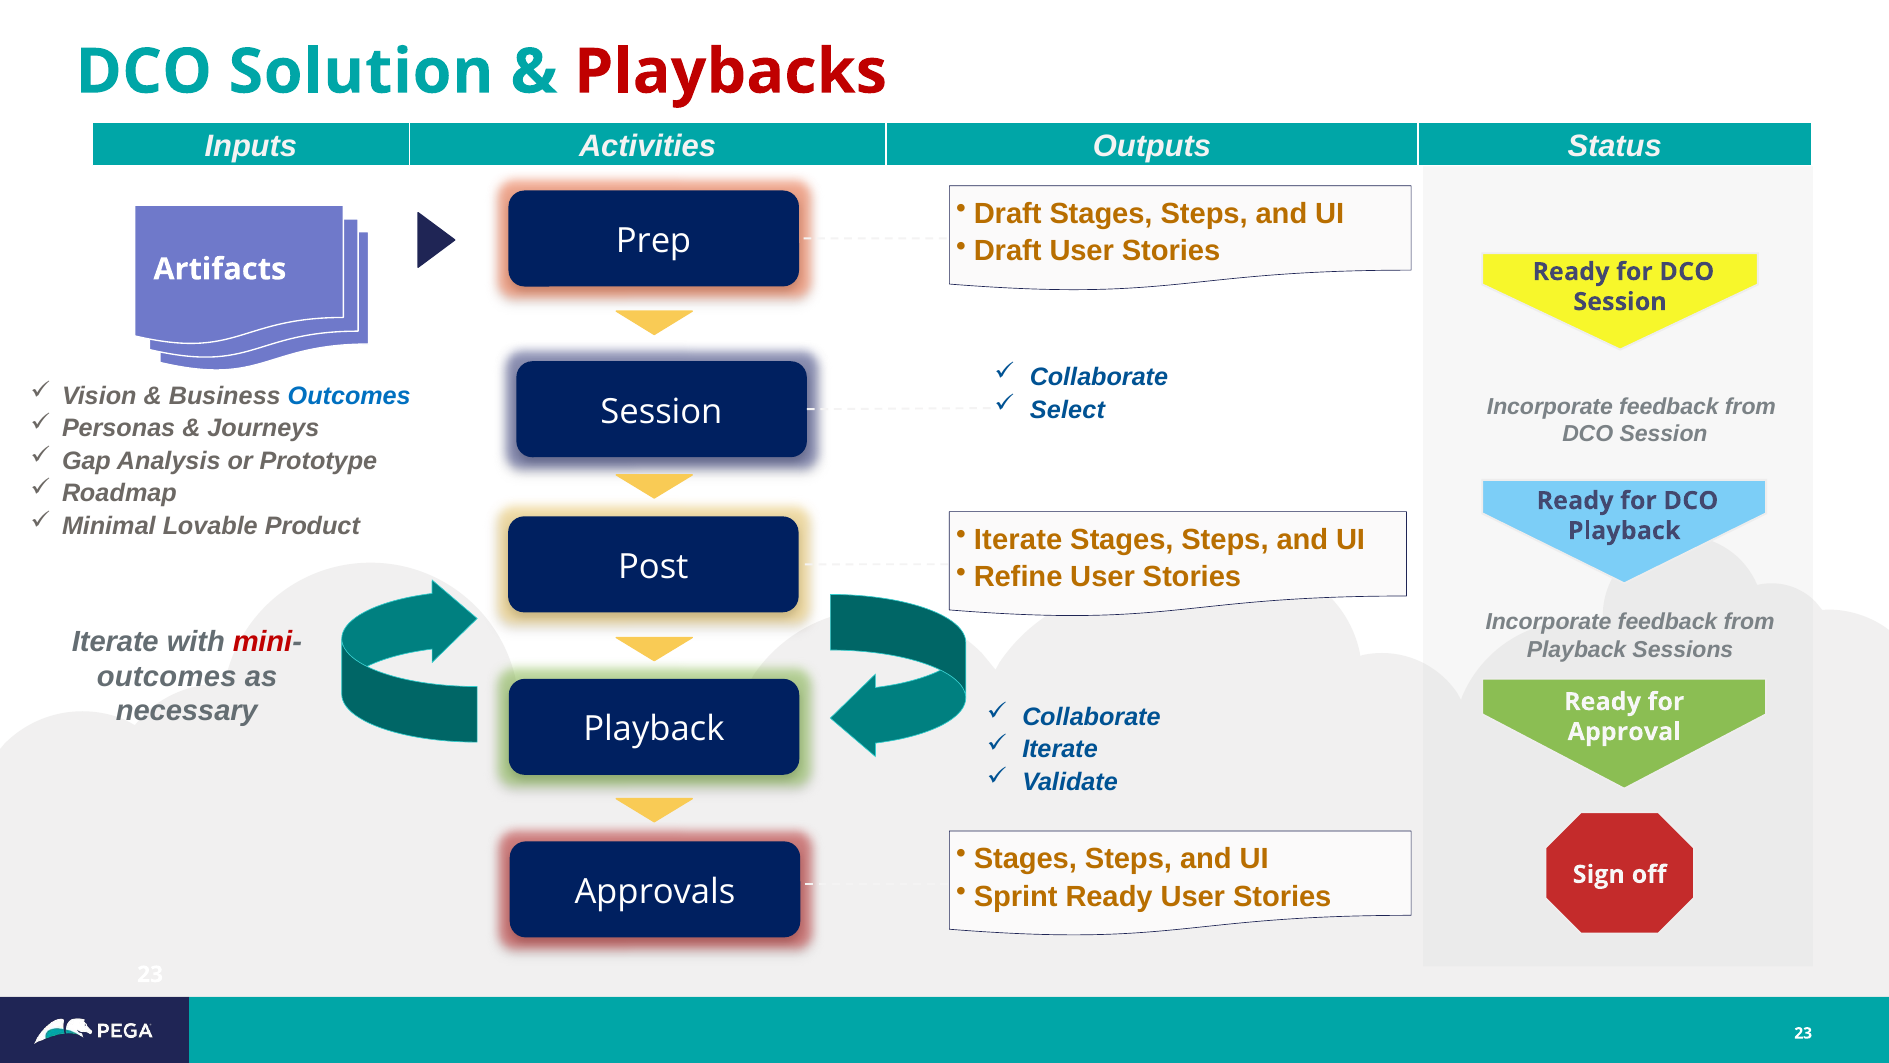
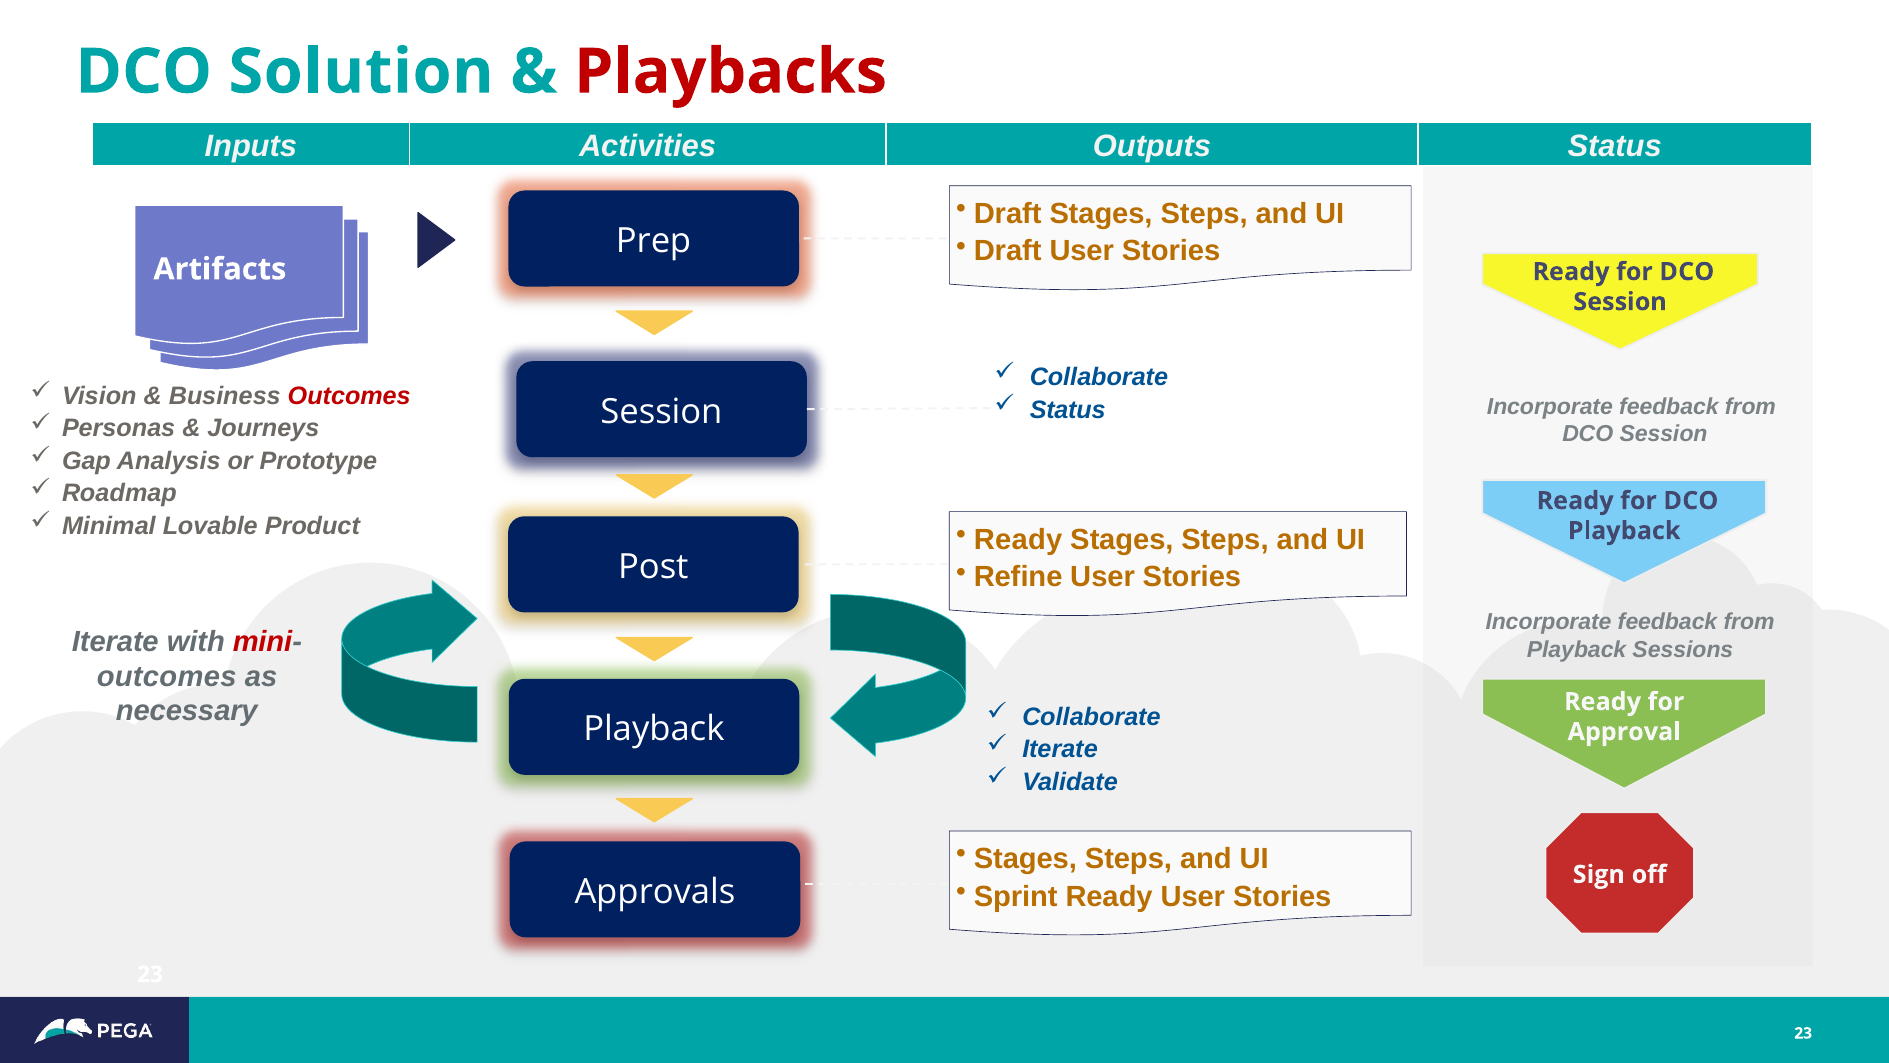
Outcomes colour: blue -> red (349, 396)
Select: Select -> Status (1068, 410)
Iterate: Iterate -> Ready (1018, 539)
